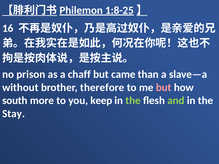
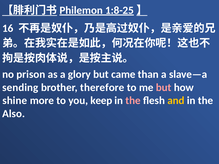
chaff: chaff -> glory (79, 74)
without: without -> sending (20, 88)
south: south -> shine (15, 101)
the colour: light green -> pink (133, 101)
and colour: light green -> yellow (176, 101)
Stay: Stay -> Also (14, 114)
